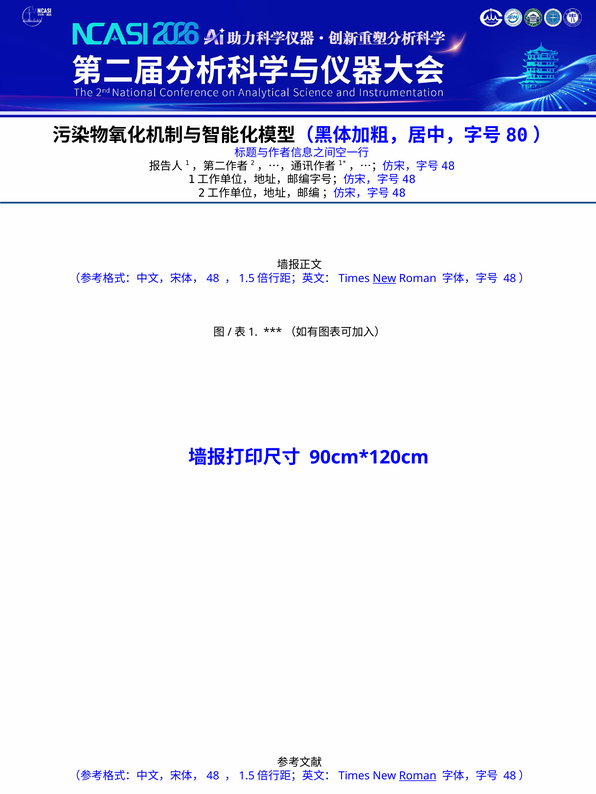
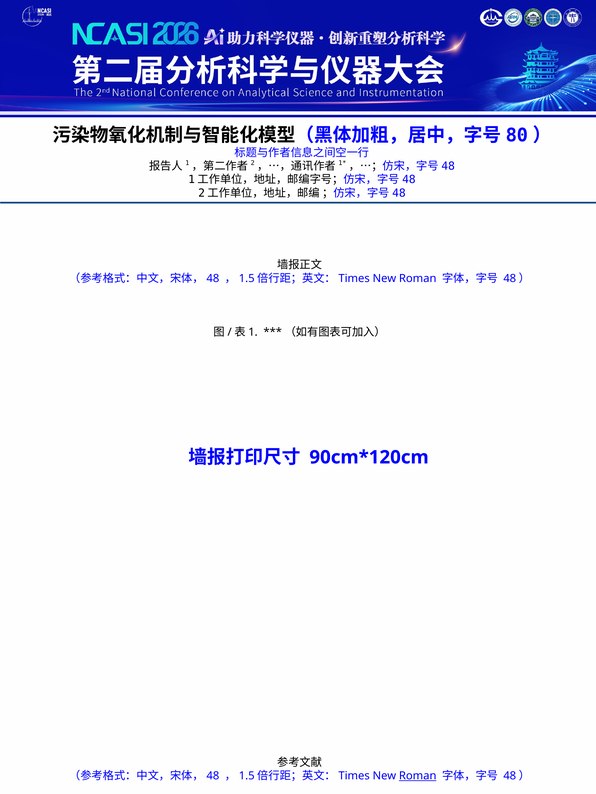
New underline: present -> none (384, 279)
